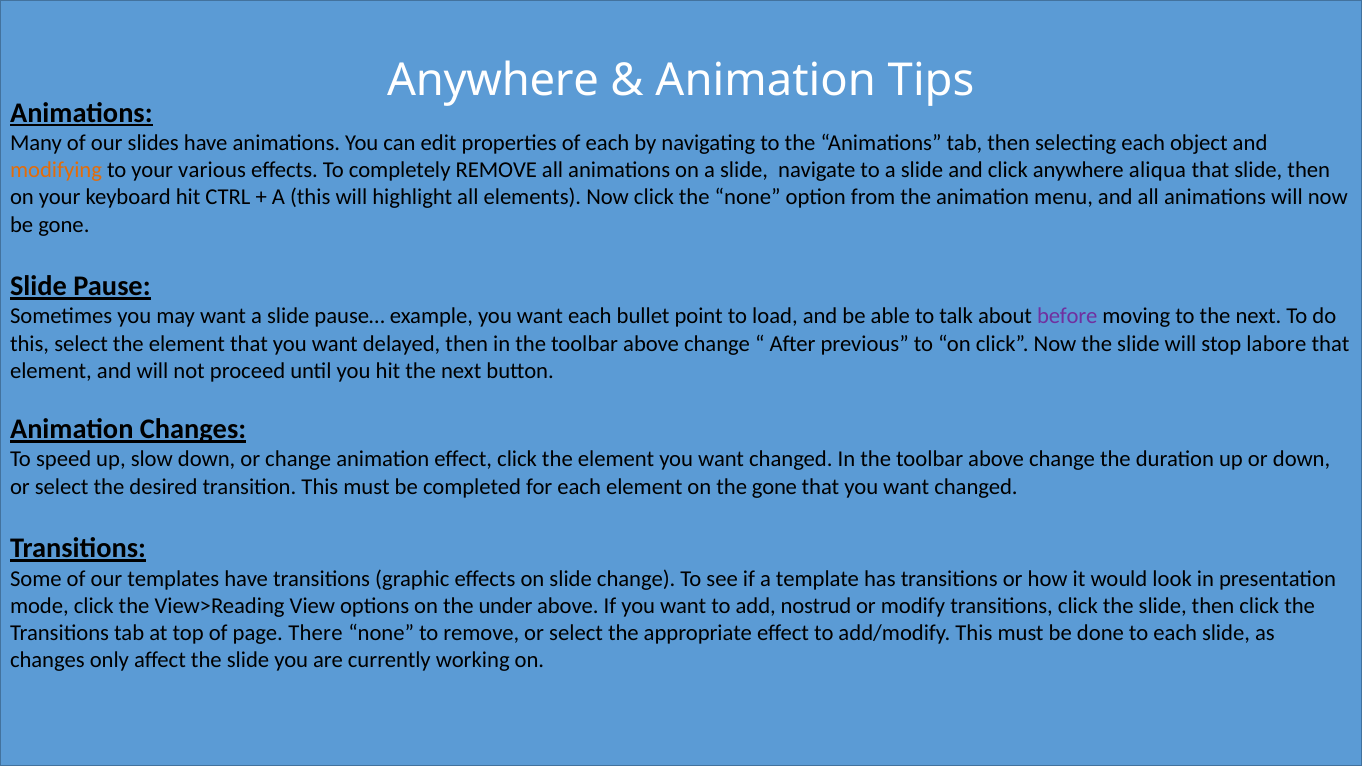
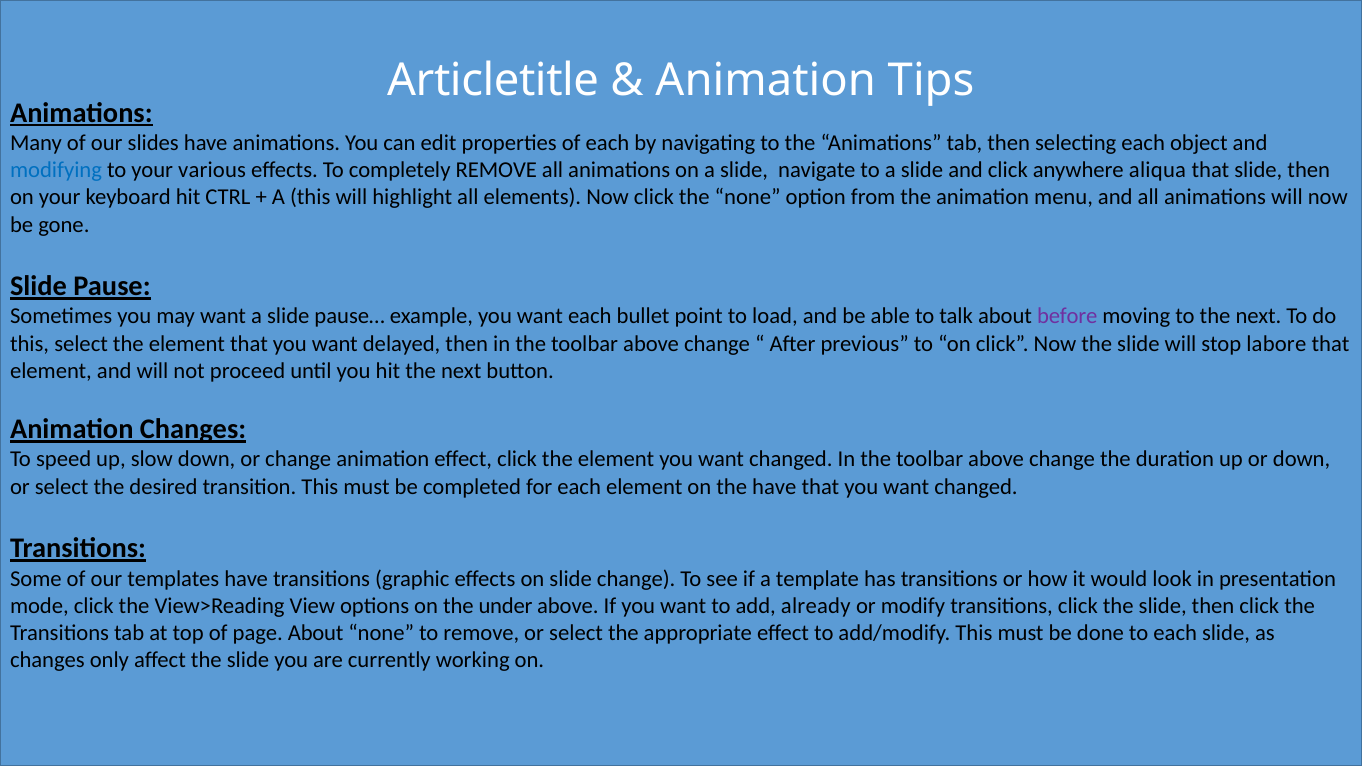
Anywhere: Anywhere -> Articletitle (493, 80)
modifying colour: orange -> blue (56, 170)
the gone: gone -> have (774, 487)
nostrud: nostrud -> already (816, 606)
page There: There -> About (316, 633)
